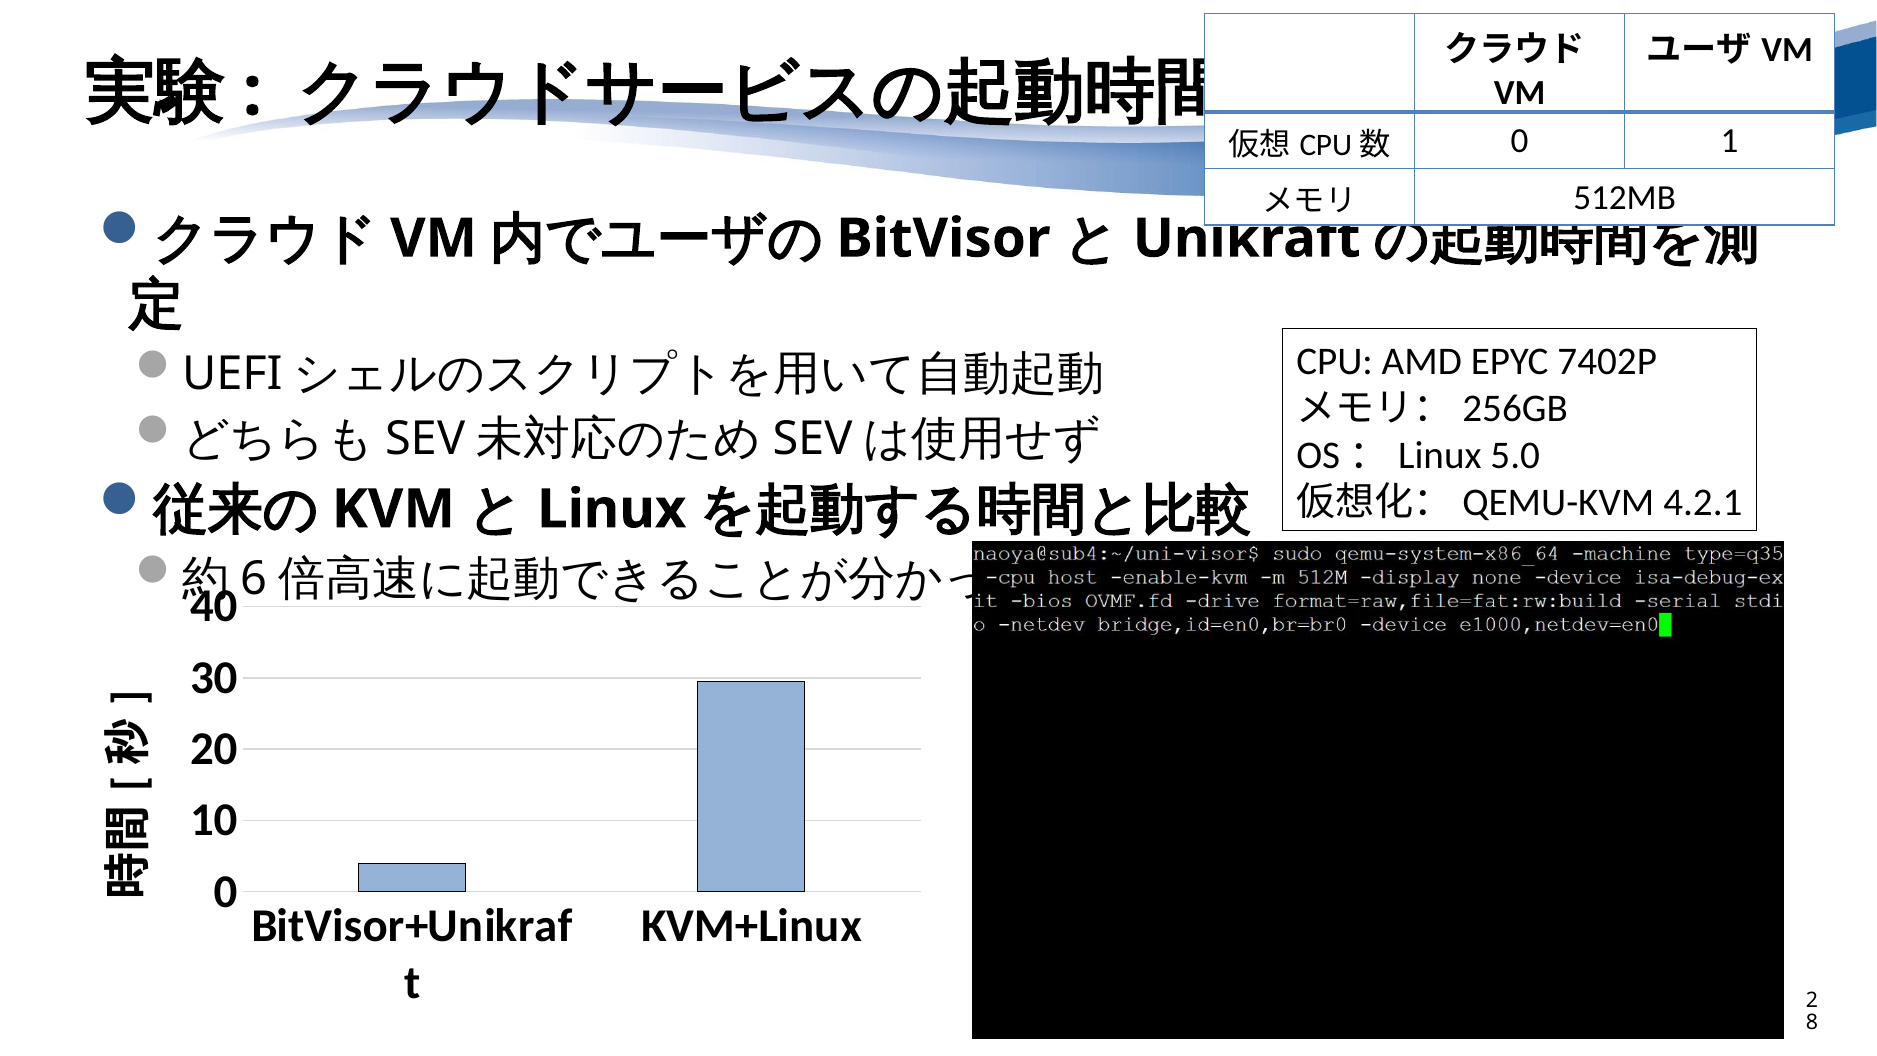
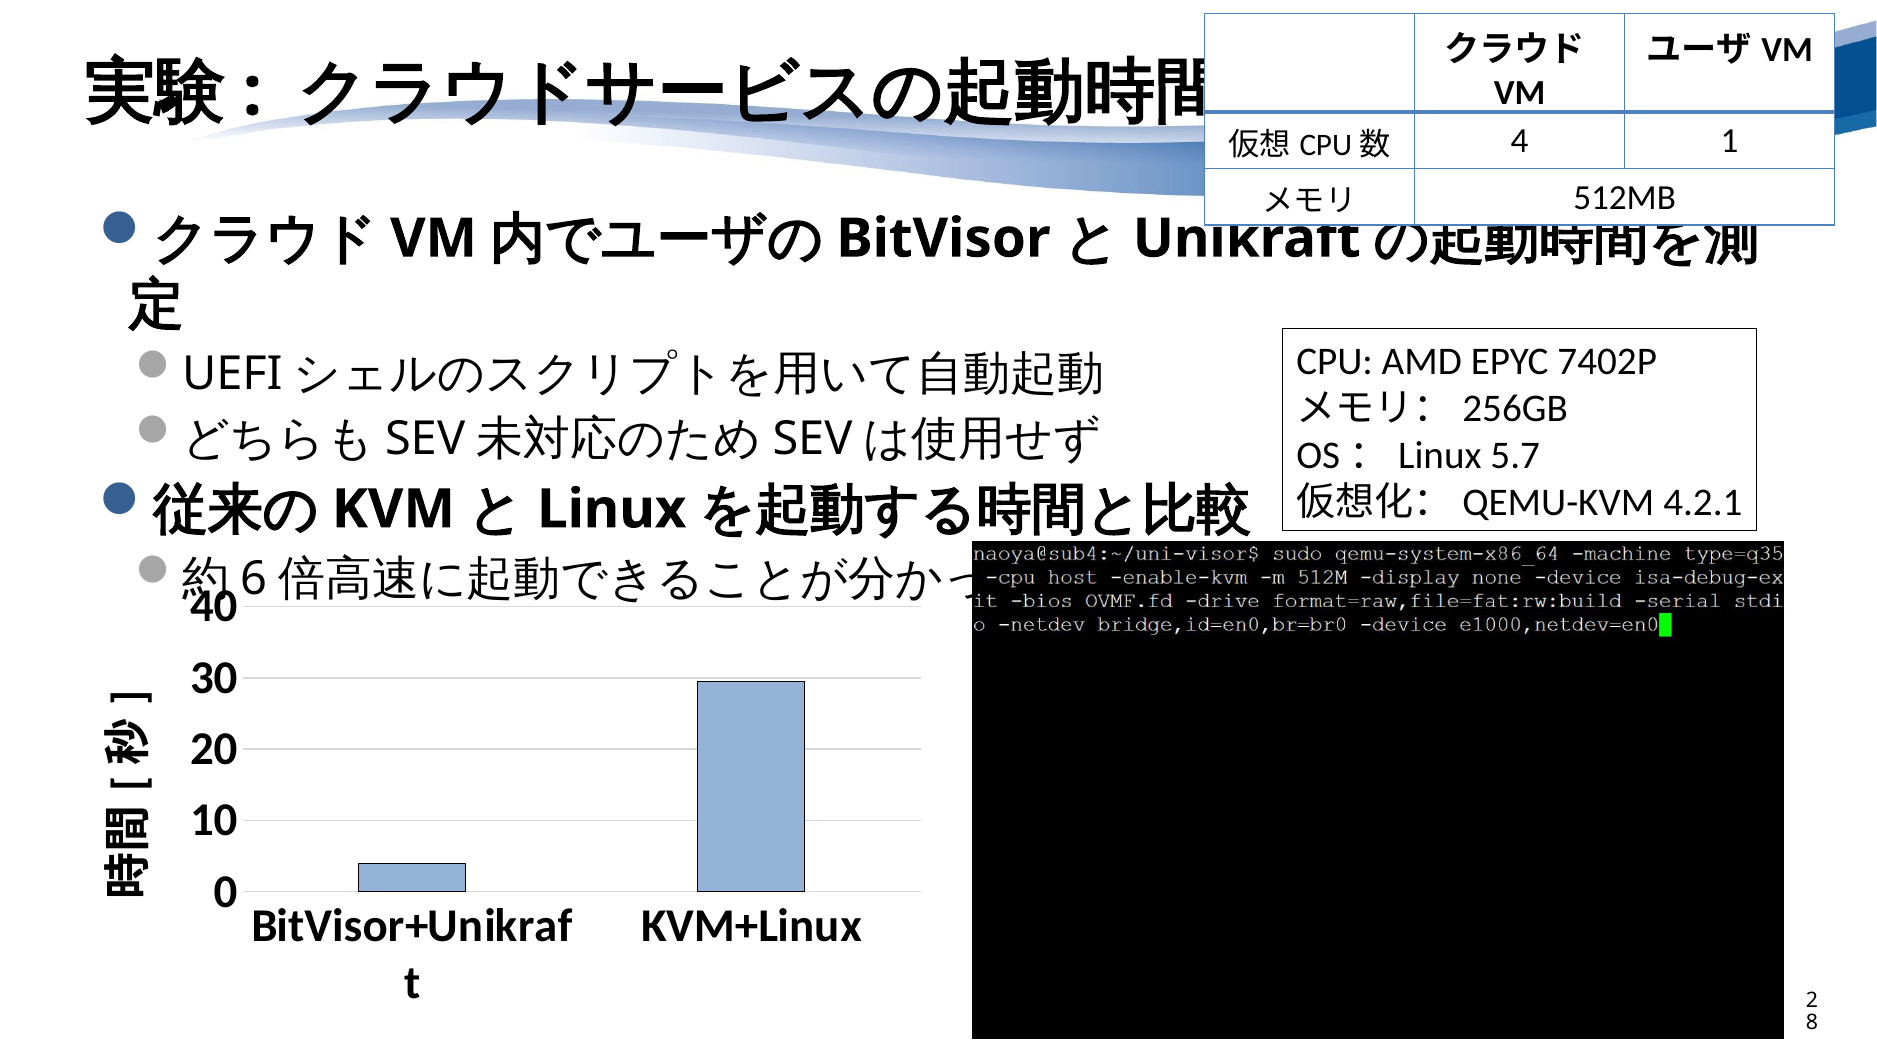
0: 0 -> 4 (1520, 141)
5.0: 5.0 -> 5.7 (1515, 456)
